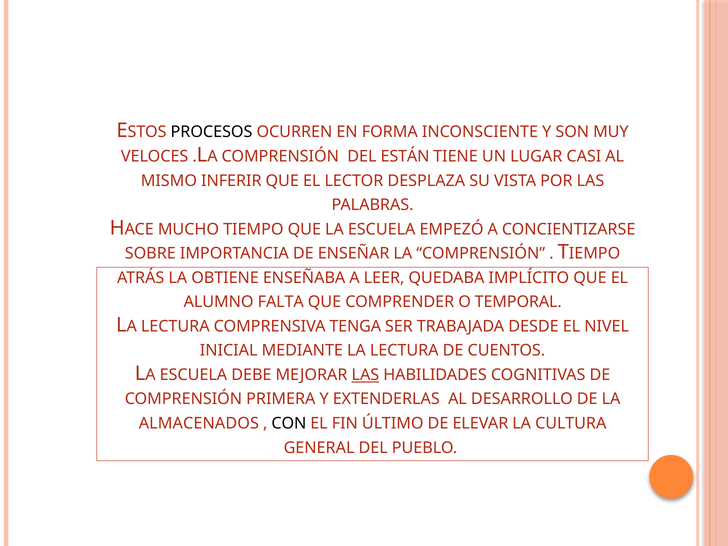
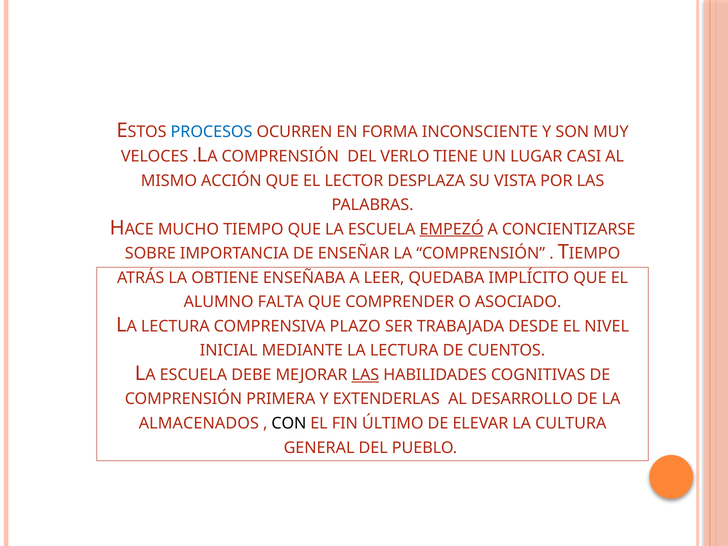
PROCESOS colour: black -> blue (212, 132)
ESTÁN: ESTÁN -> VERLO (405, 156)
INFERIR: INFERIR -> ACCIÓN (231, 181)
EMPEZÓ underline: none -> present (452, 229)
TEMPORAL: TEMPORAL -> ASOCIADO (518, 302)
TENGA: TENGA -> PLAZO (355, 326)
